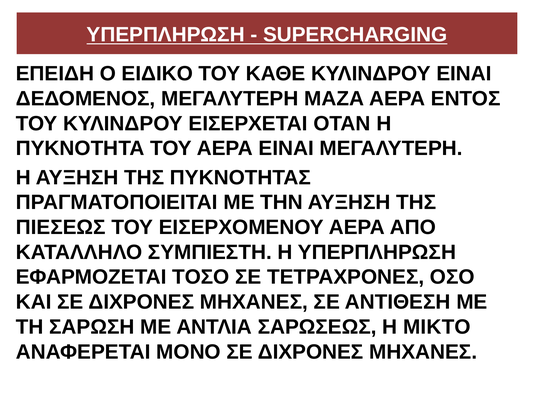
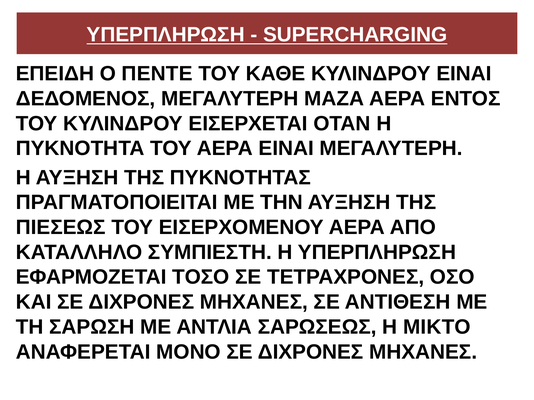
ΕΙΔΙΚΟ: ΕΙΔΙΚΟ -> ΠΕΝΤΕ (157, 74)
